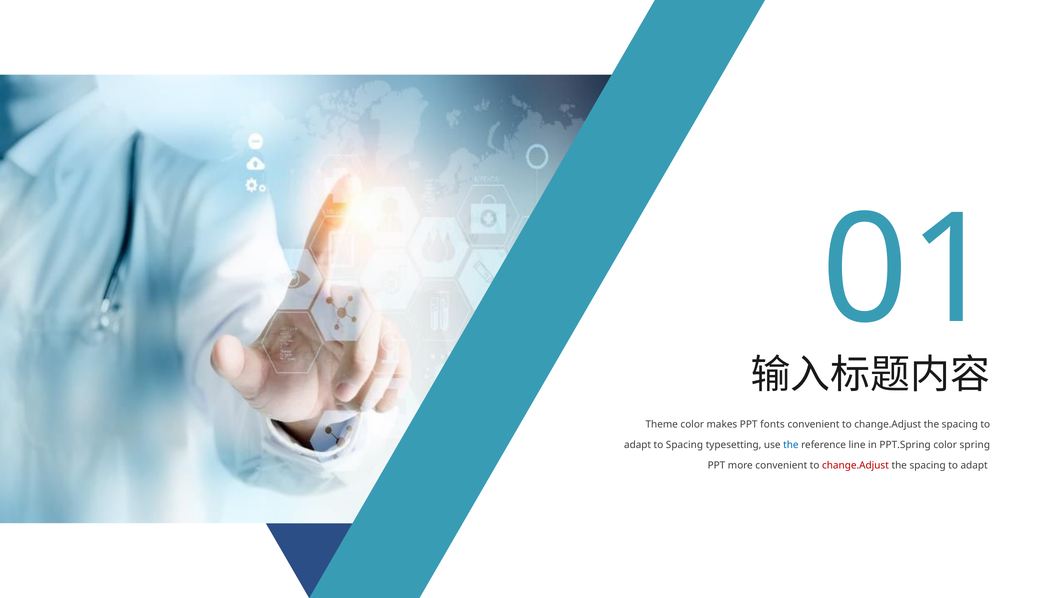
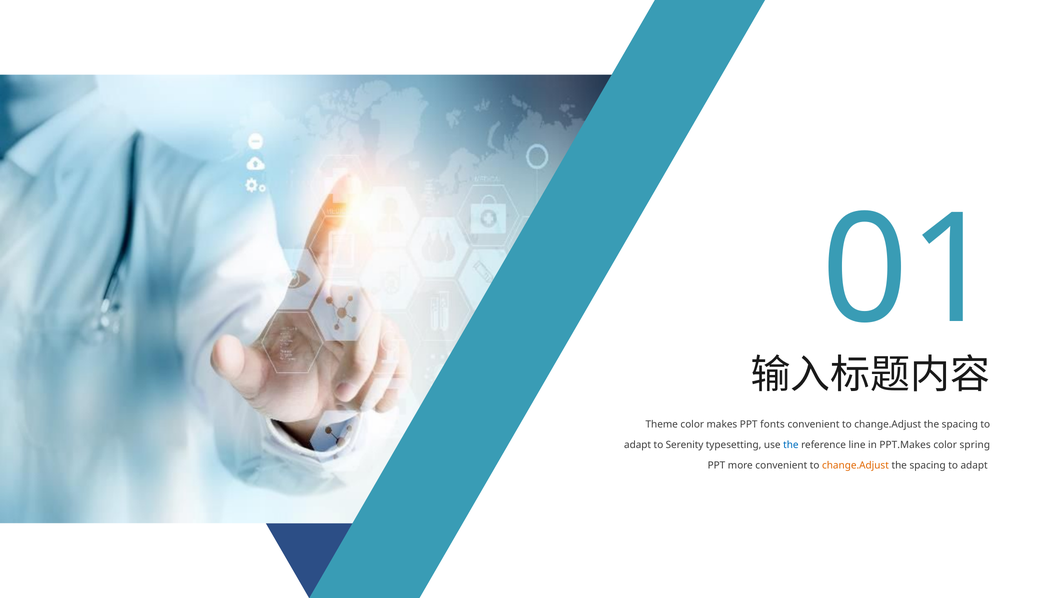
to Spacing: Spacing -> Serenity (685, 445)
PPT.Spring: PPT.Spring -> PPT.Makes (905, 445)
change.Adjust colour: red -> orange (855, 466)
